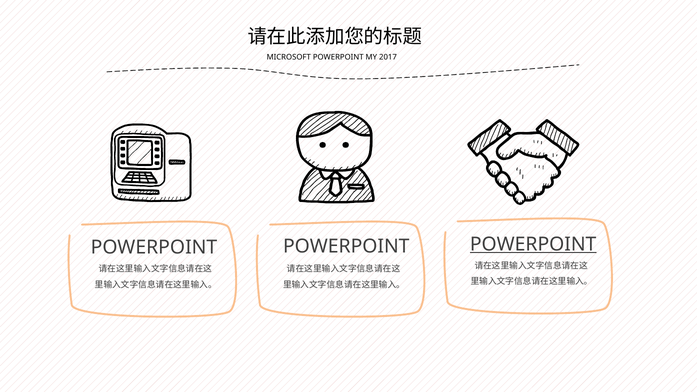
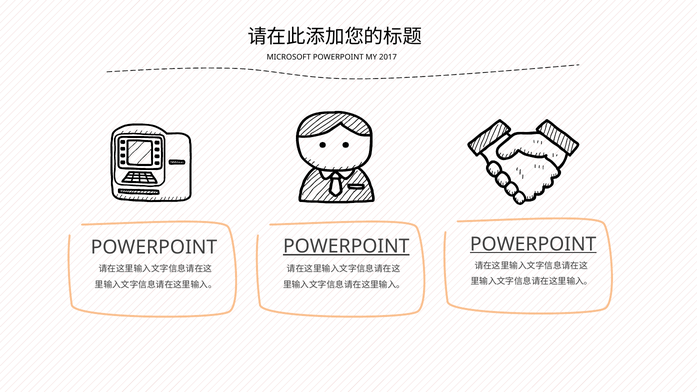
POWERPOINT underline: none -> present (346, 246)
